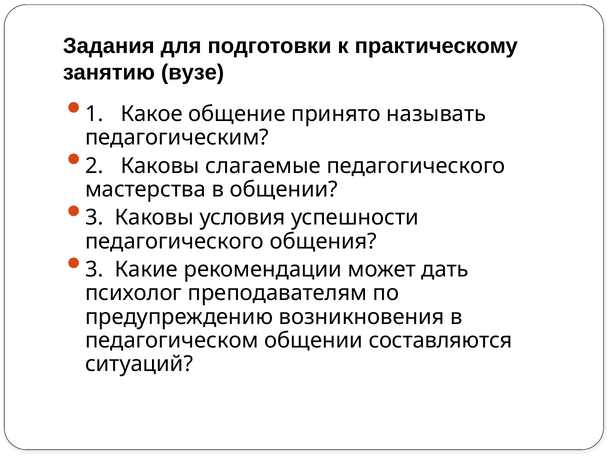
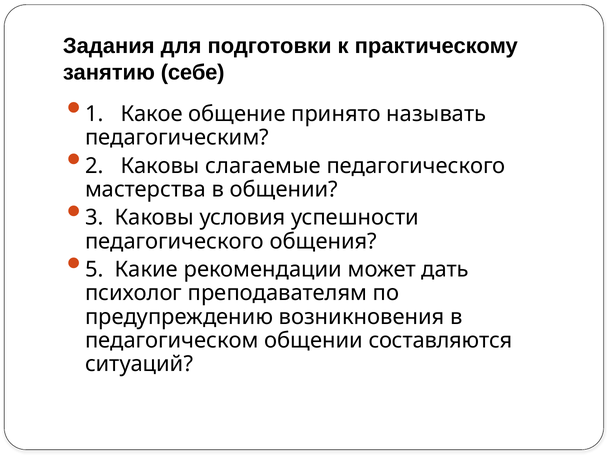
вузе: вузе -> себе (193, 73)
3: 3 -> 5 (94, 269)
